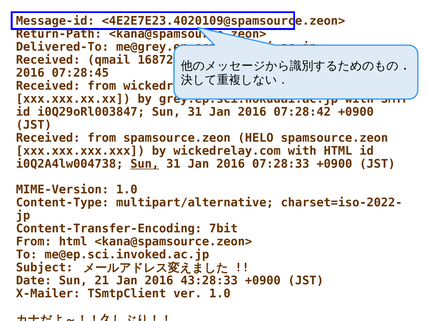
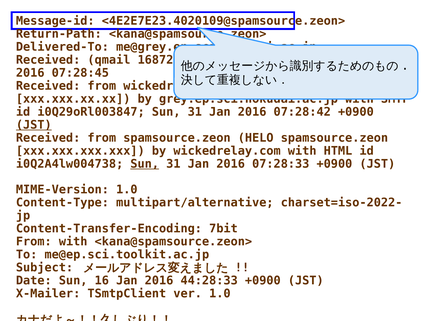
JST underline: none -> present (34, 124)
From html: html -> with (73, 241)
me@ep.sci.invoked.ac.jp: me@ep.sci.invoked.ac.jp -> me@ep.sci.toolkit.ac.jp (127, 254)
21: 21 -> 16 (102, 280)
43:28:33: 43:28:33 -> 44:28:33 (209, 280)
